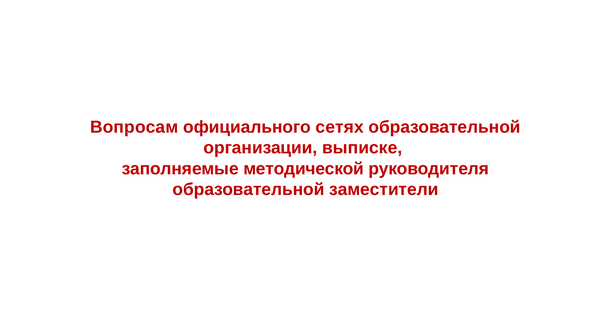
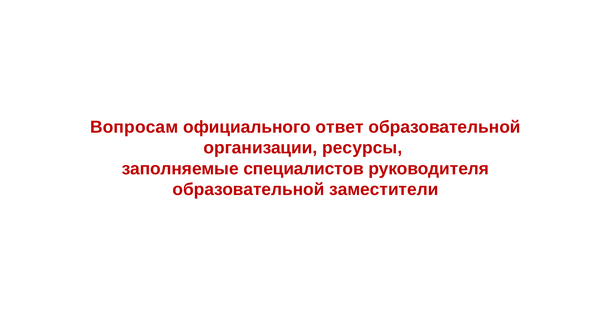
сетях: сетях -> ответ (340, 127)
выписке: выписке -> ресурсы (362, 148)
методической: методической -> специалистов (304, 169)
